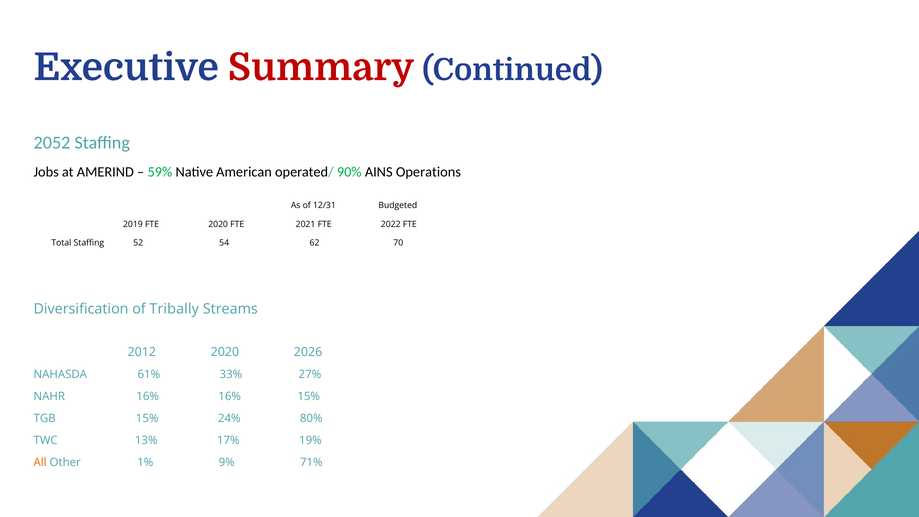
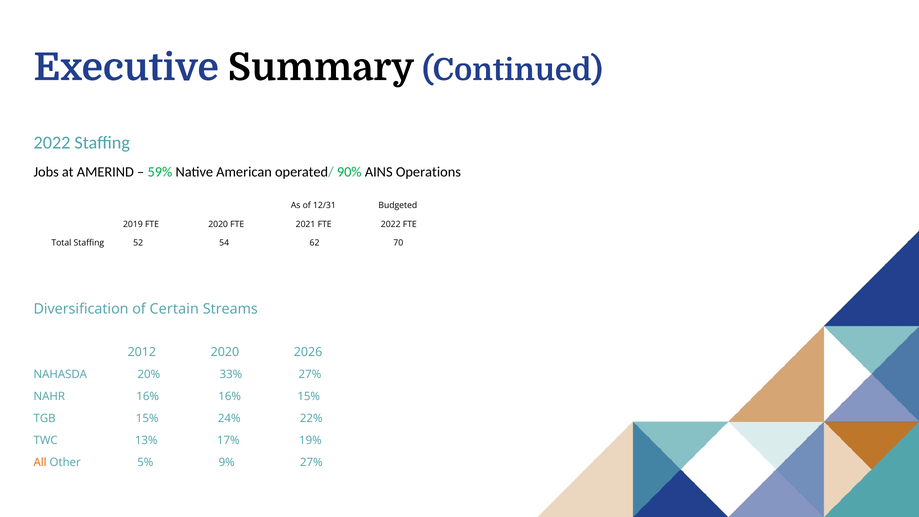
Summary colour: red -> black (321, 67)
2052: 2052 -> 2022 (52, 143)
Tribally: Tribally -> Certain (174, 309)
61%: 61% -> 20% (149, 375)
80%: 80% -> 22% (311, 418)
1%: 1% -> 5% (145, 462)
9% 71%: 71% -> 27% (311, 462)
